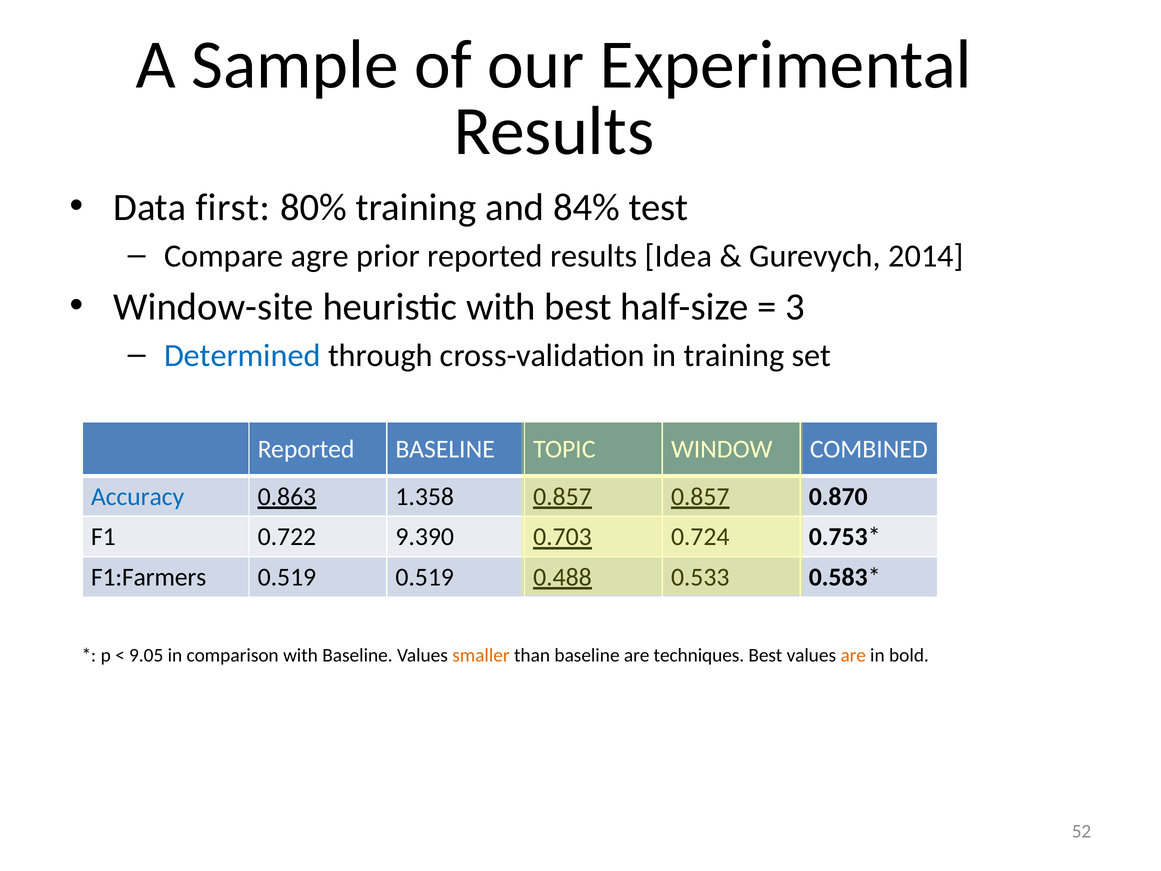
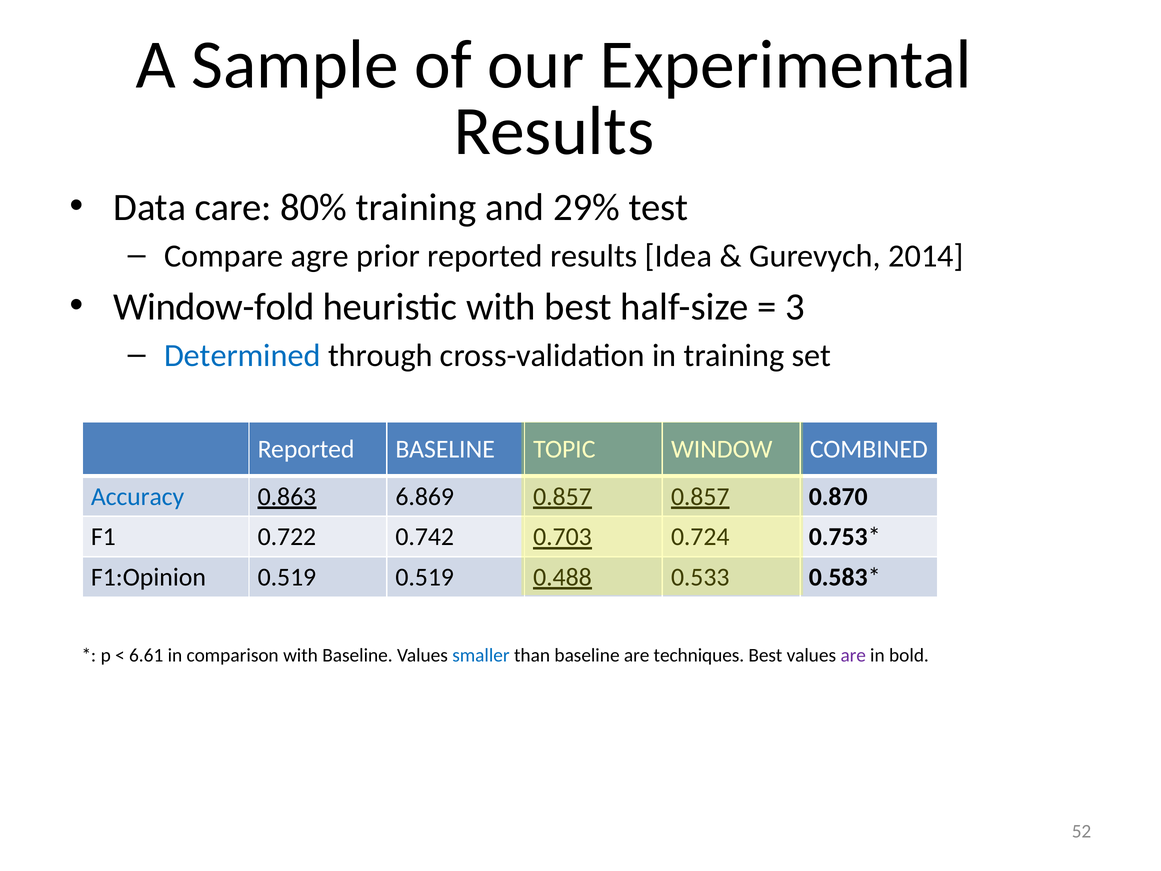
first: first -> care (233, 207)
84%: 84% -> 29% (586, 207)
Window-site: Window-site -> Window-fold (214, 307)
1.358: 1.358 -> 6.869 (425, 496)
9.390: 9.390 -> 0.742 (425, 537)
F1:Farmers: F1:Farmers -> F1:Opinion (148, 577)
9.05: 9.05 -> 6.61 (146, 655)
smaller colour: orange -> blue (481, 655)
are colour: orange -> purple (853, 655)
